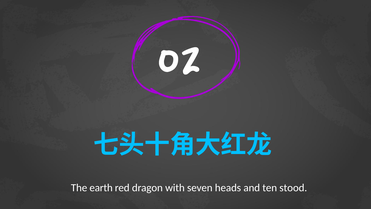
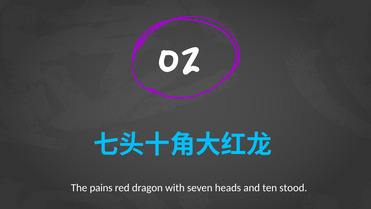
earth: earth -> pains (101, 188)
